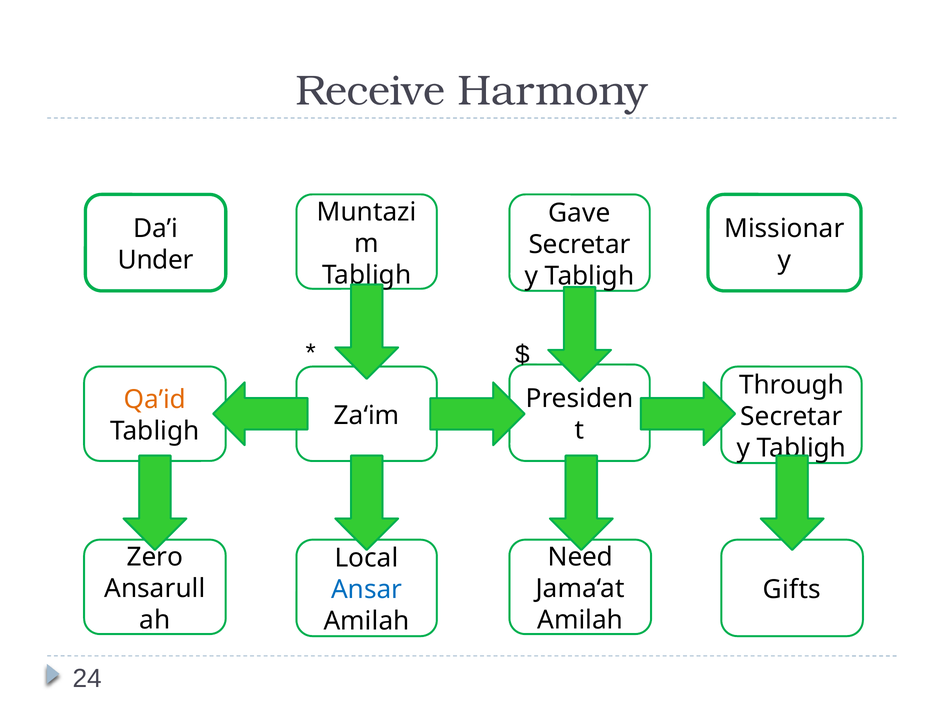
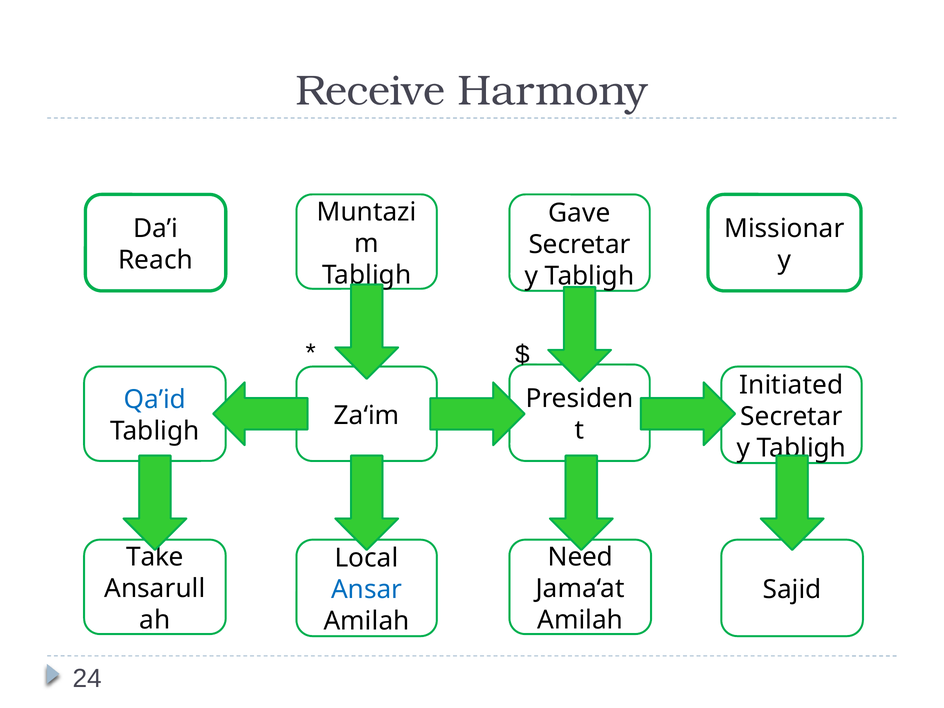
Under: Under -> Reach (155, 260)
Through: Through -> Initiated (791, 385)
Qa’id colour: orange -> blue (155, 400)
Zero: Zero -> Take (155, 557)
Gifts: Gifts -> Sajid (792, 590)
